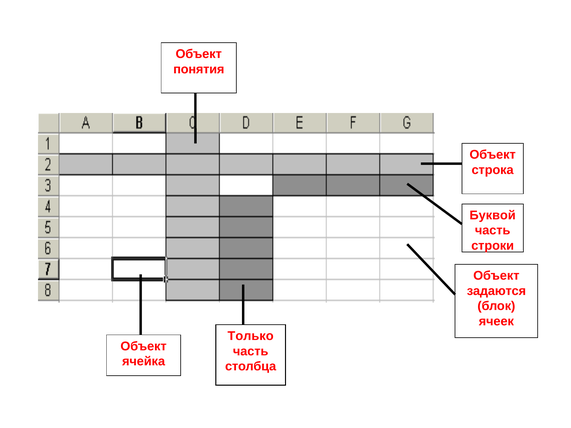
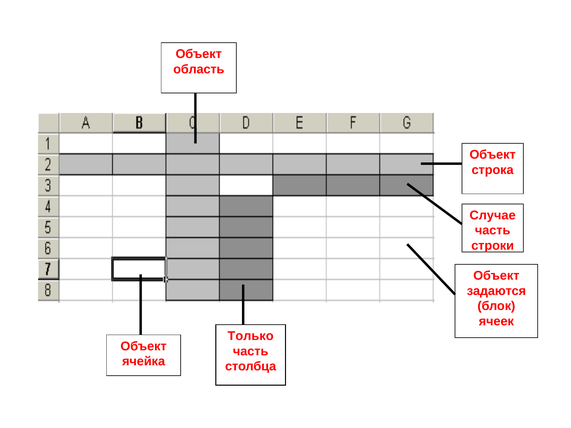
понятия: понятия -> область (199, 69)
Буквой: Буквой -> Случае (493, 215)
